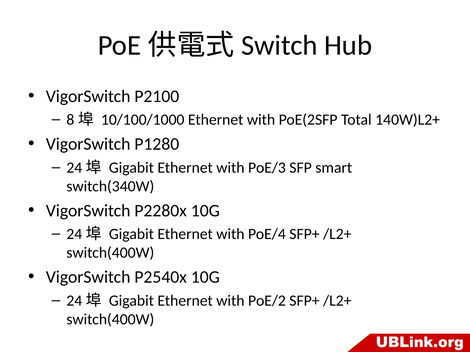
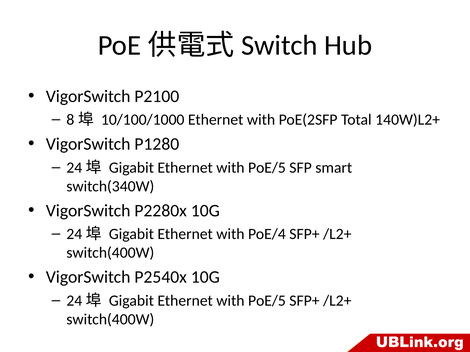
PoE/3: PoE/3 -> PoE/5 (267, 168)
PoE/2: PoE/2 -> PoE/5 (267, 301)
